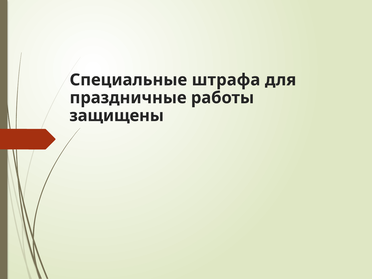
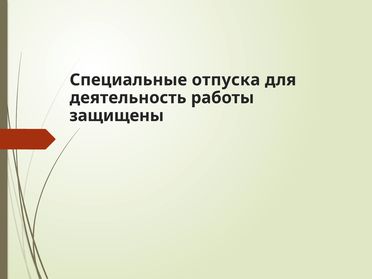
штрафа: штрафа -> отпуска (226, 80)
праздничные: праздничные -> деятельность (128, 98)
